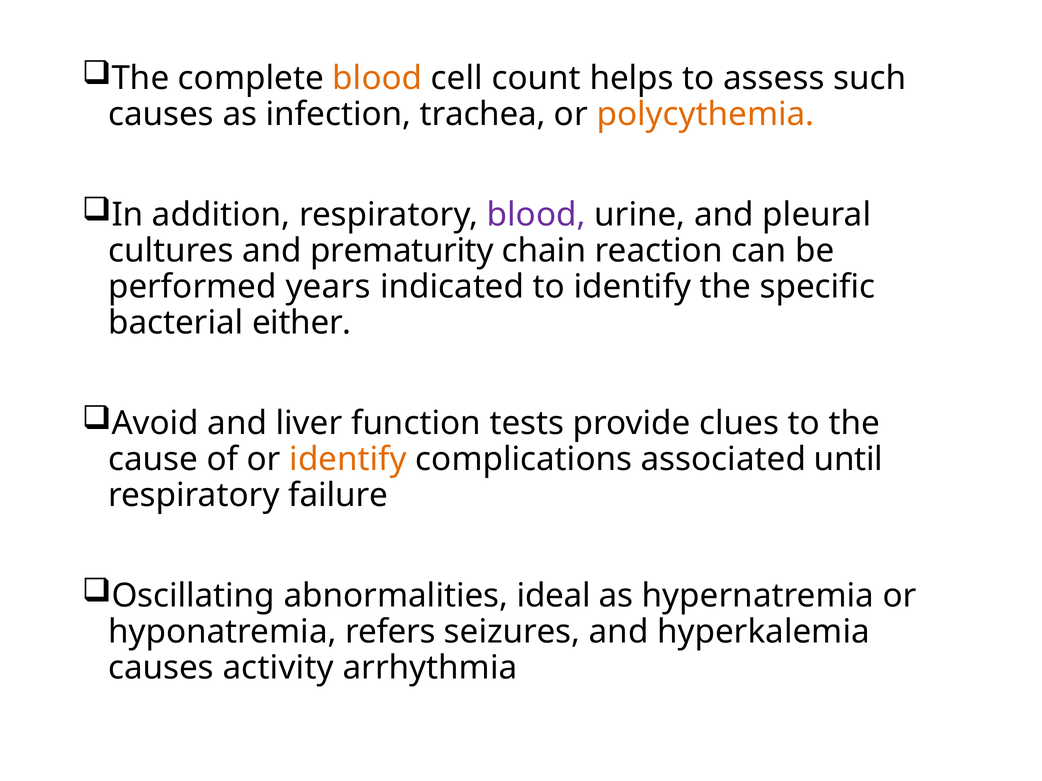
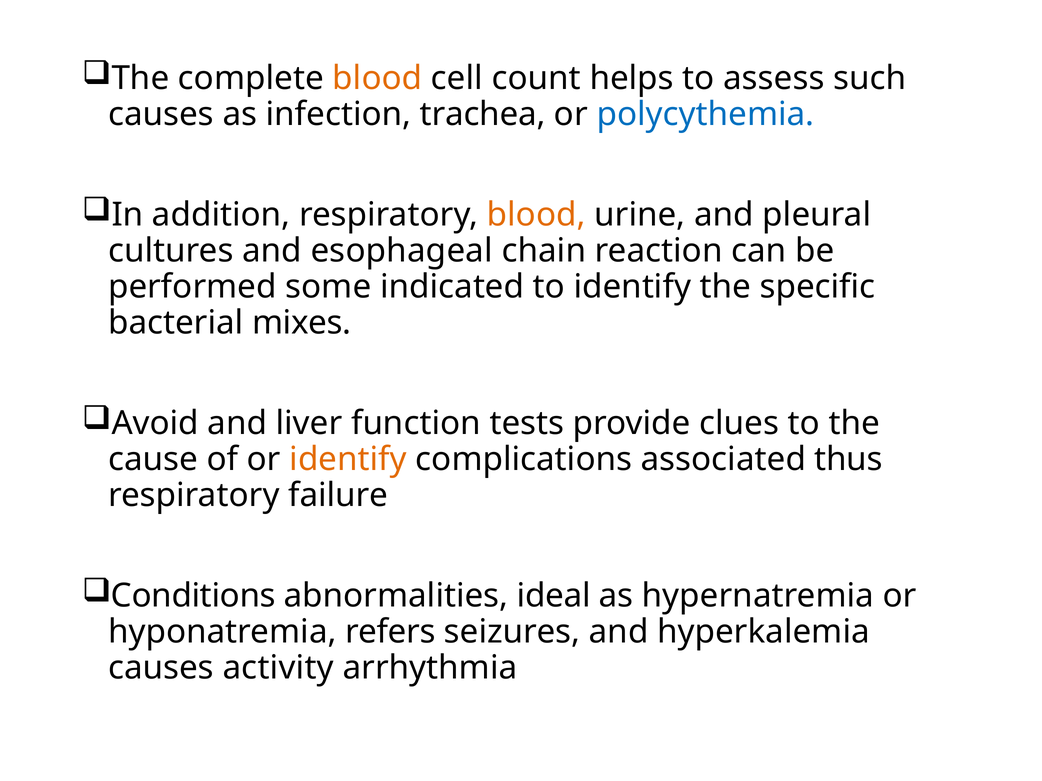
polycythemia colour: orange -> blue (705, 114)
blood colour: purple -> orange (536, 215)
prematurity: prematurity -> esophageal (402, 251)
years: years -> some (328, 287)
either: either -> mixes (302, 323)
until: until -> thus (848, 460)
Oscillating: Oscillating -> Conditions (193, 596)
